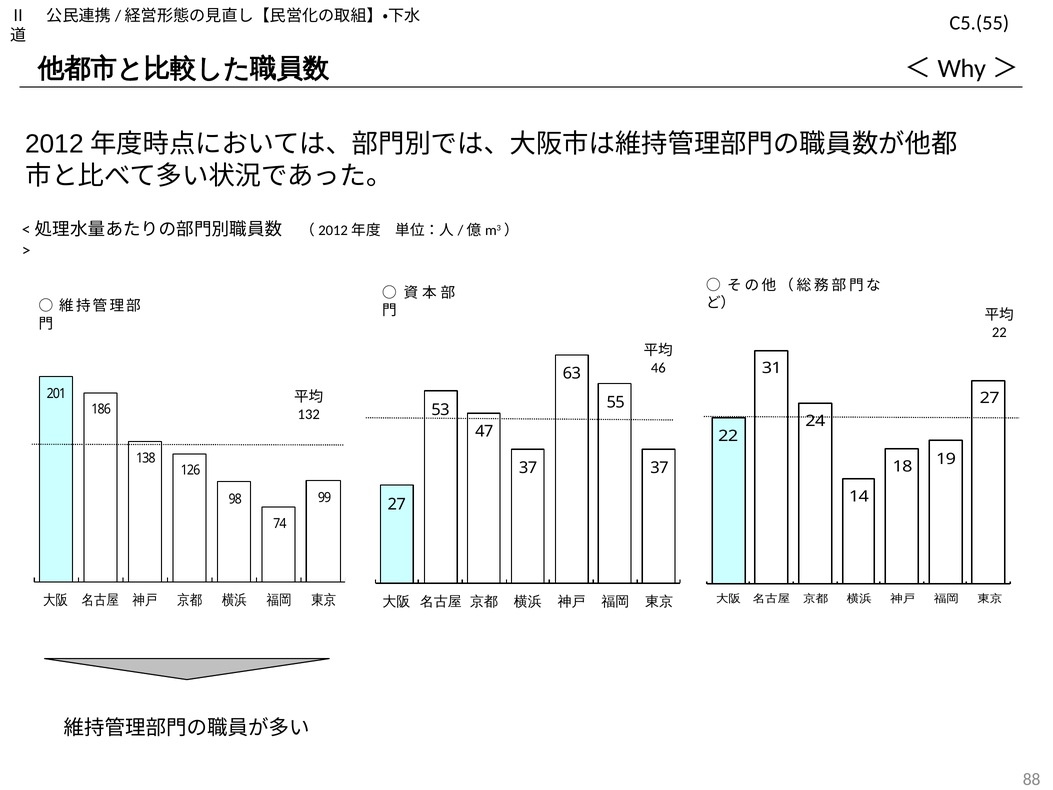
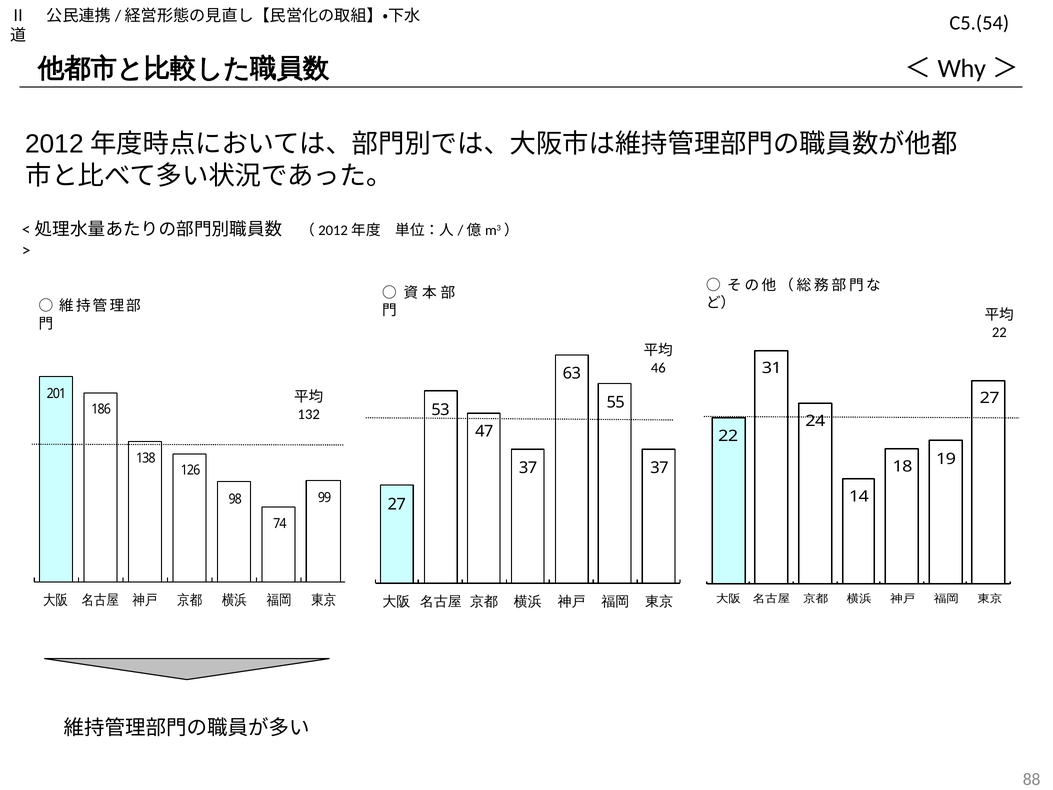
C5.(55: C5.(55 -> C5.(54 (979, 23)
